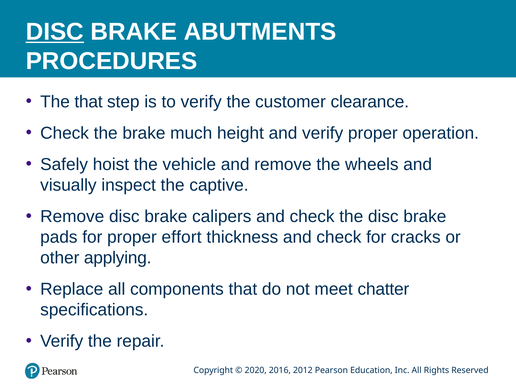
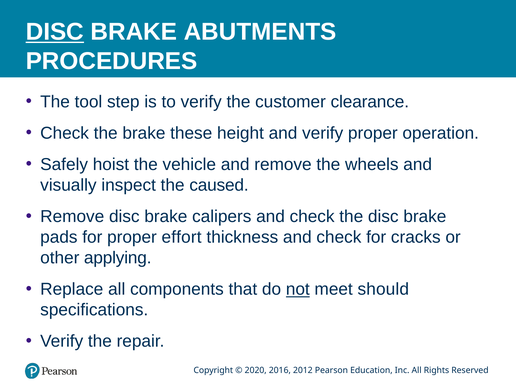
The that: that -> tool (88, 102)
much: much -> these (191, 133)
captive: captive -> caused (219, 185)
not underline: none -> present (298, 289)
chatter: chatter -> should (383, 289)
